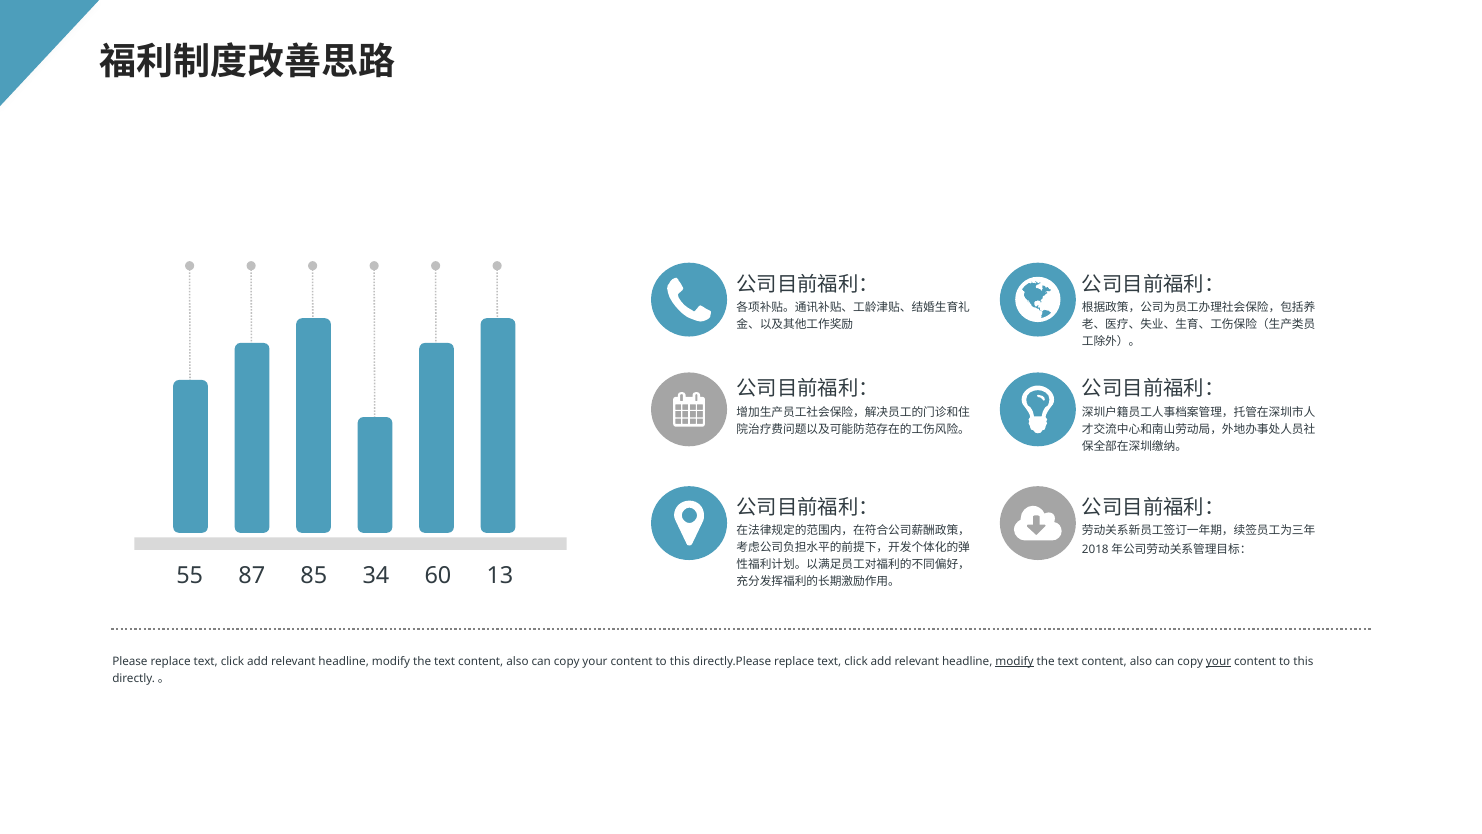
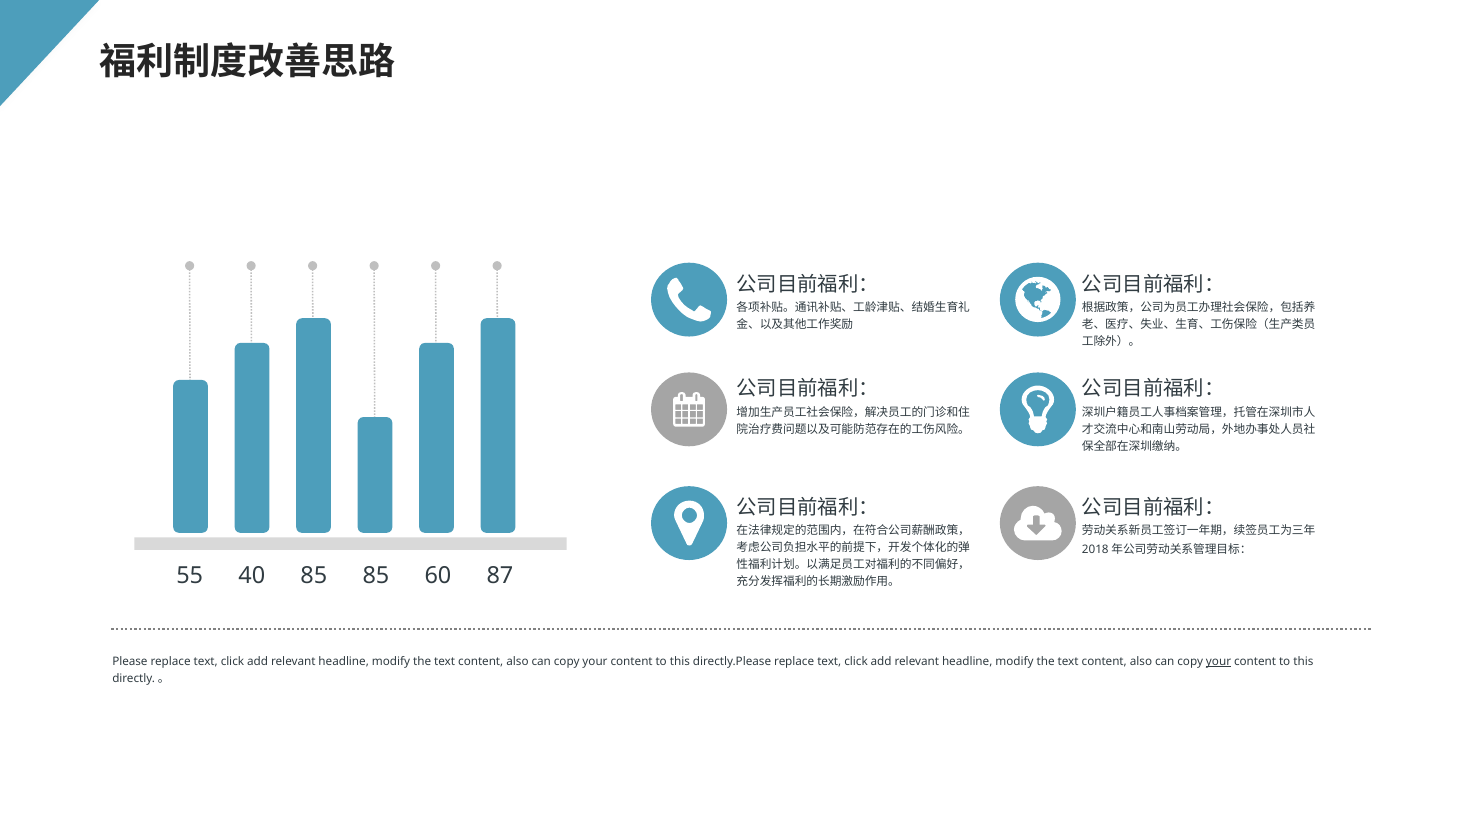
87: 87 -> 40 (252, 576)
85 34: 34 -> 85 (376, 576)
13: 13 -> 87 (500, 576)
modify underline: present -> none (1015, 661)
